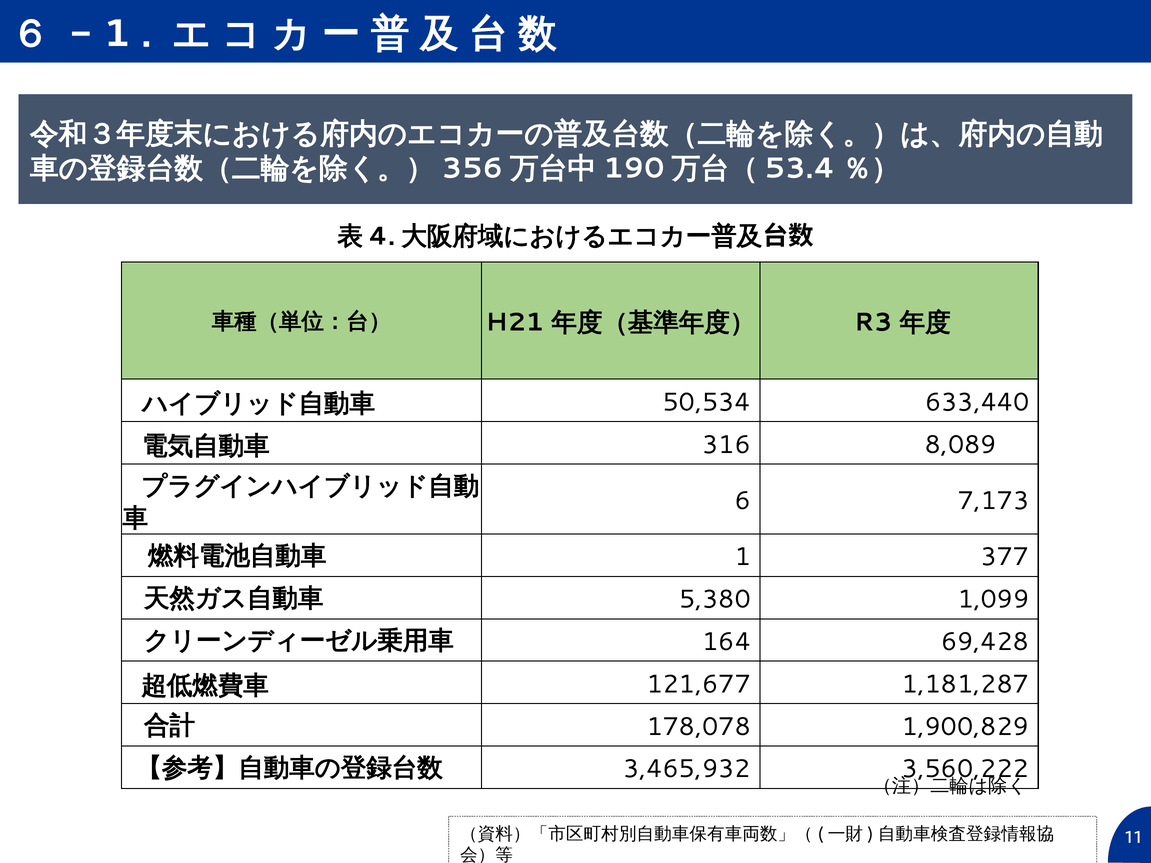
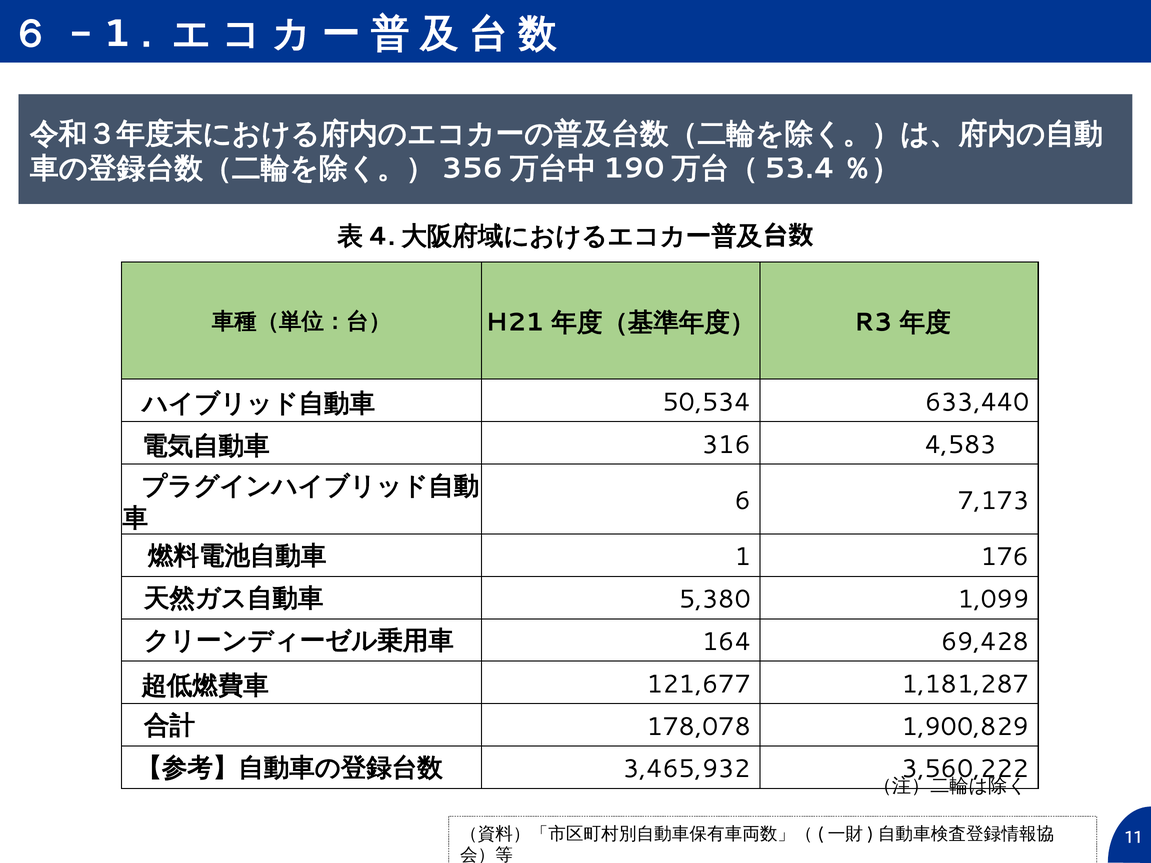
8,089: 8,089 -> 4,583 (961, 445)
377: 377 -> 176 (1005, 557)
